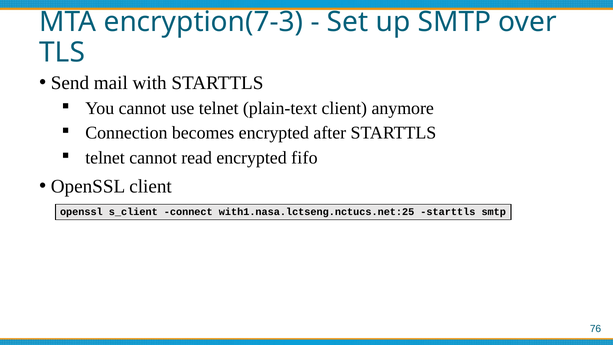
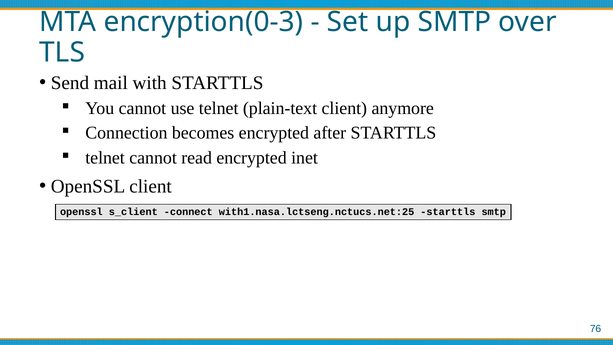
encryption(7-3: encryption(7-3 -> encryption(0-3 (204, 22)
fifo: fifo -> inet (305, 158)
